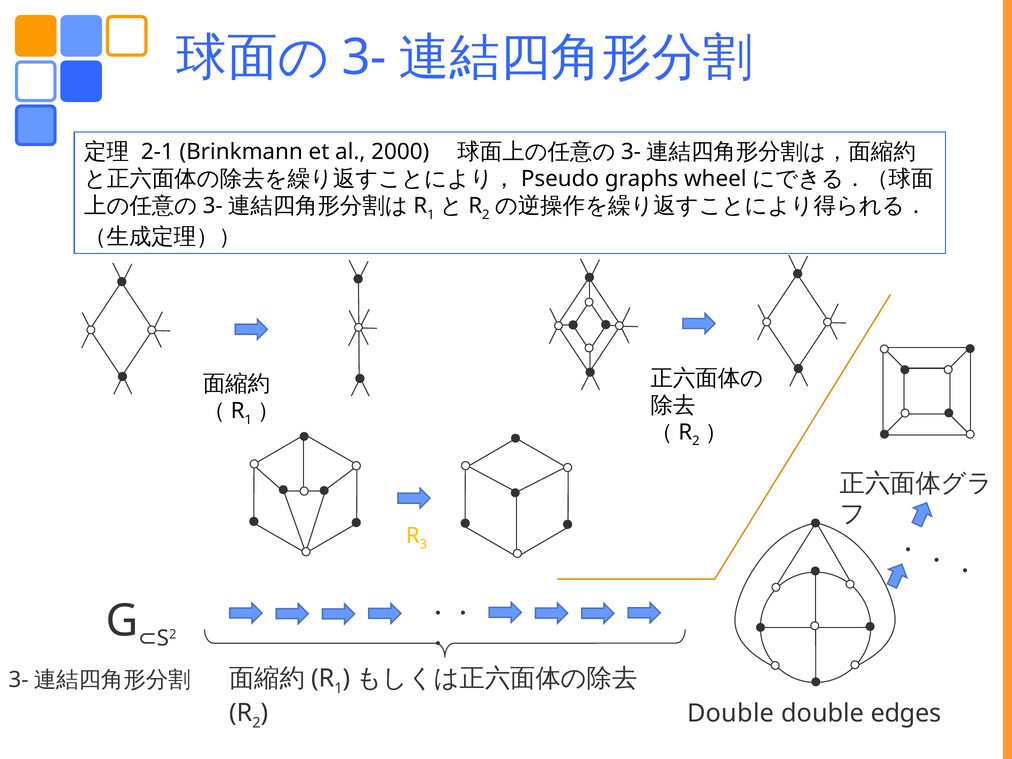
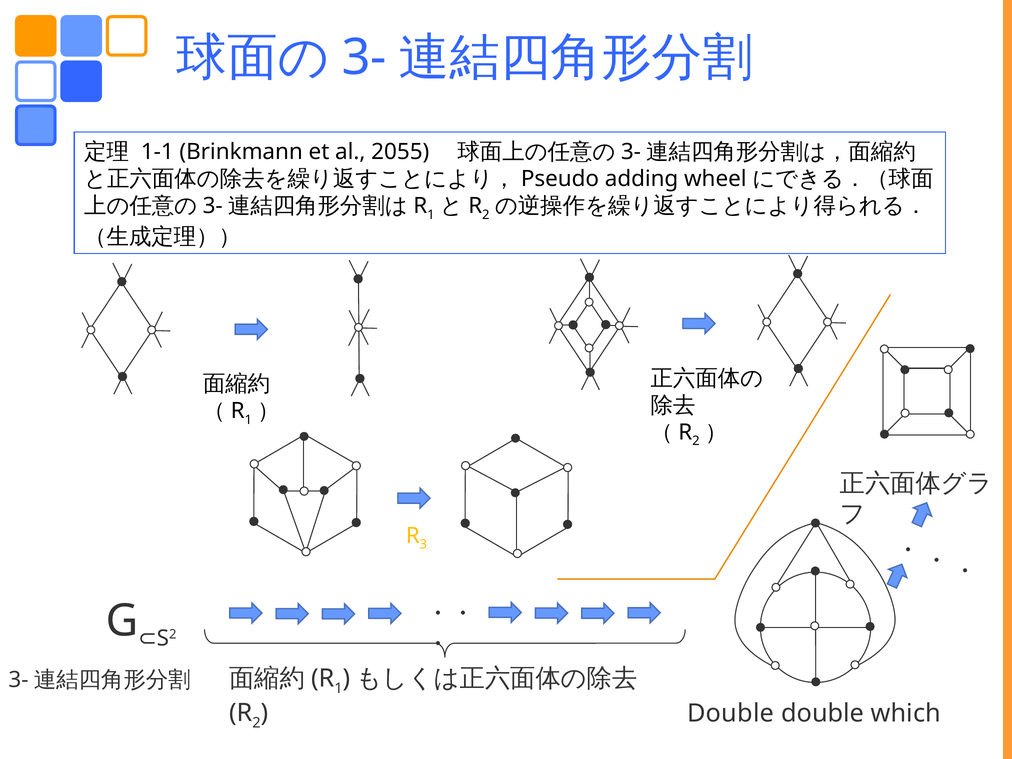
2-1: 2-1 -> 1-1 (157, 152)
2000: 2000 -> 2055 (400, 152)
graphs: graphs -> adding (642, 179)
edges: edges -> which (906, 713)
